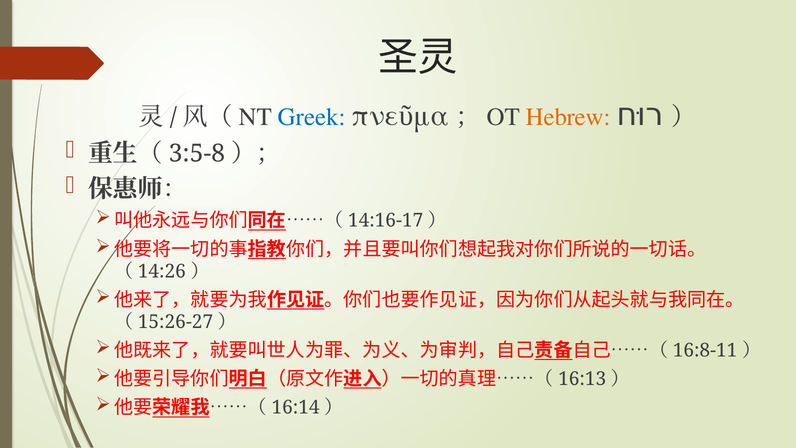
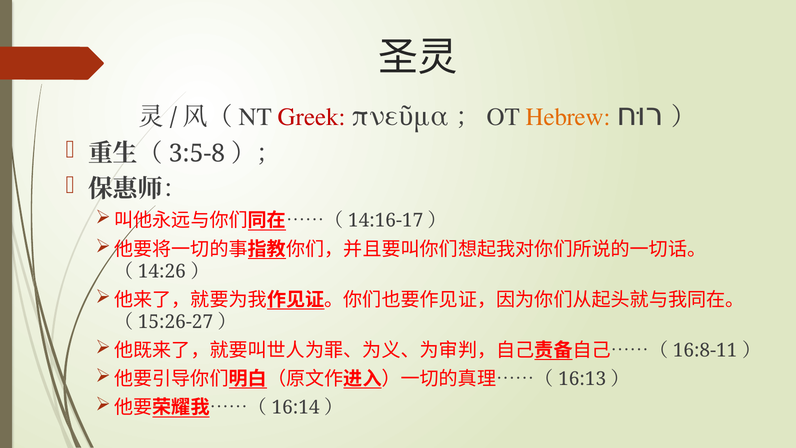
Greek colour: blue -> red (312, 117)
